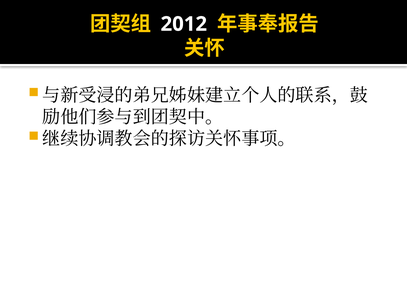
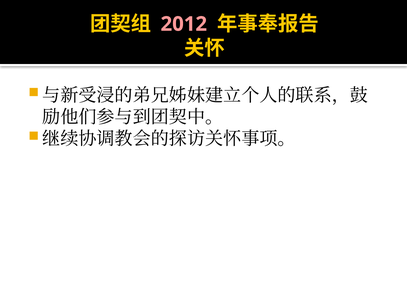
2012 colour: white -> pink (184, 24)
